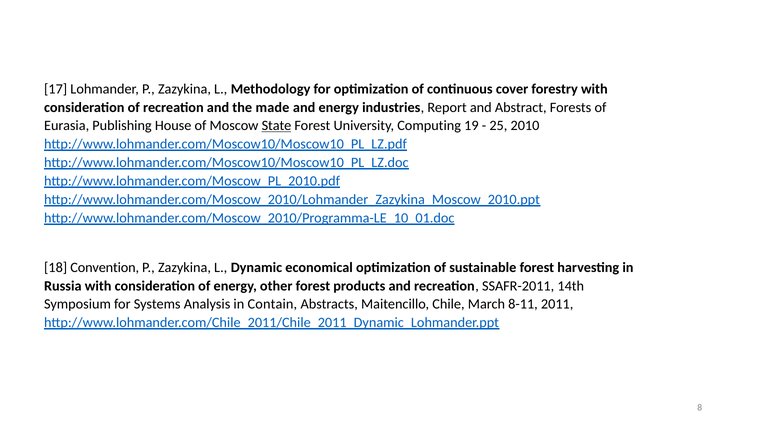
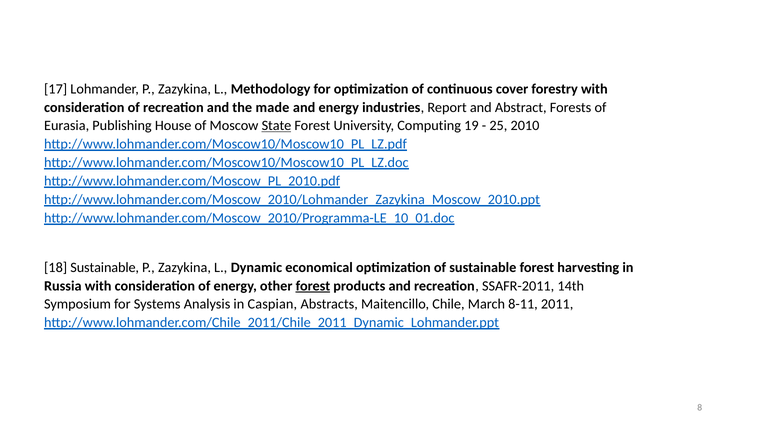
18 Convention: Convention -> Sustainable (105, 268)
forest underline: none -> present (313, 286)
Contain: Contain -> Caspian (272, 305)
